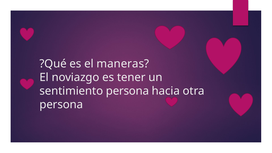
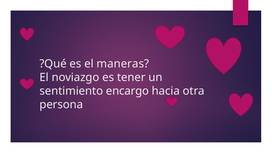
sentimiento persona: persona -> encargo (127, 91)
